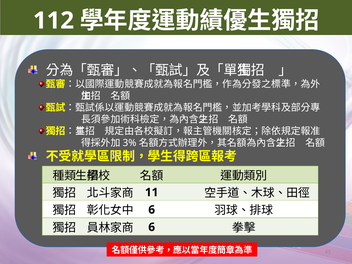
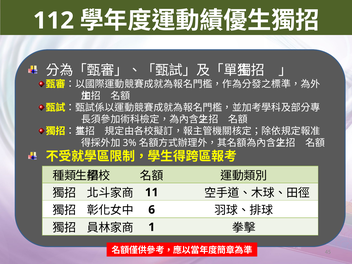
6: 6 -> 1 (152, 227)
